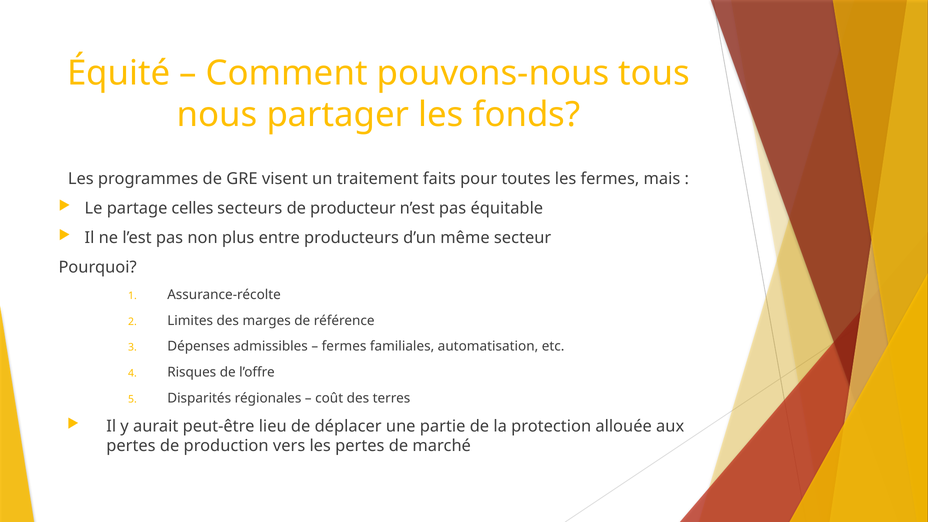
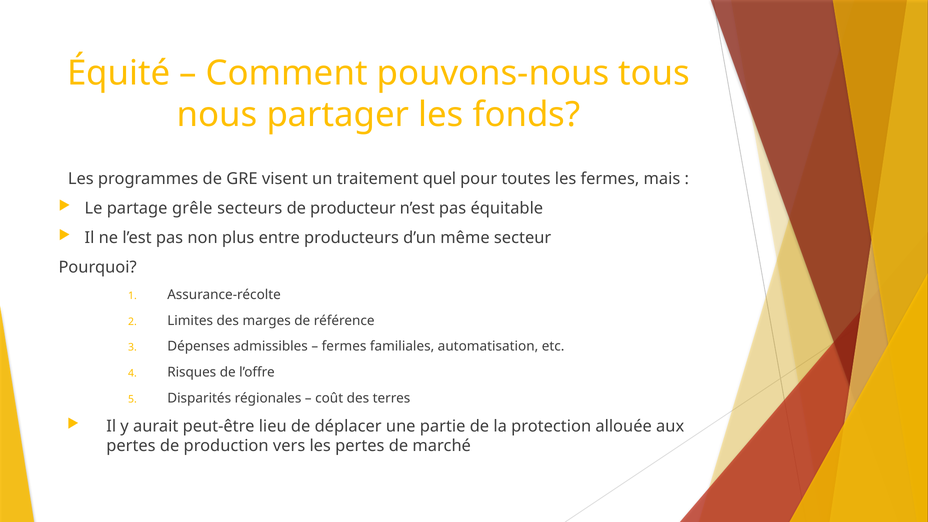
faits: faits -> quel (439, 179)
celles: celles -> grêle (192, 208)
